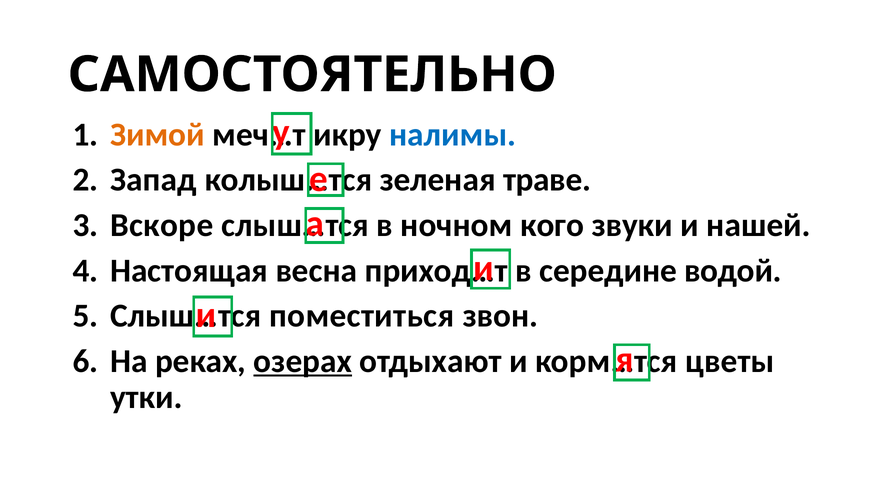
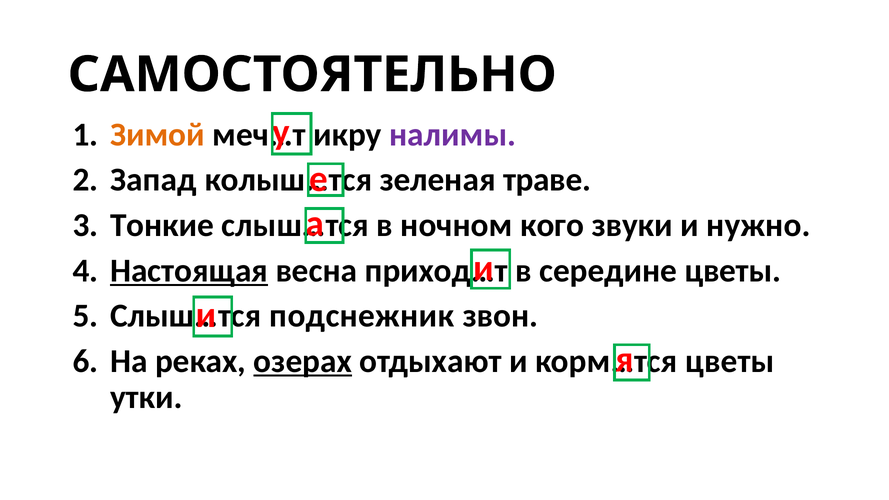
налимы colour: blue -> purple (453, 135)
Вскоре: Вскоре -> Тонкие (162, 225)
нашей: нашей -> нужно (759, 225)
Настоящая underline: none -> present (189, 271)
середине водой: водой -> цветы (733, 271)
поместиться: поместиться -> подснежник (362, 316)
